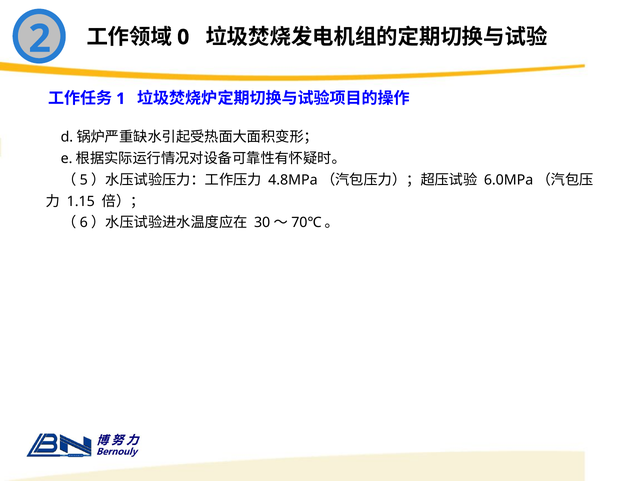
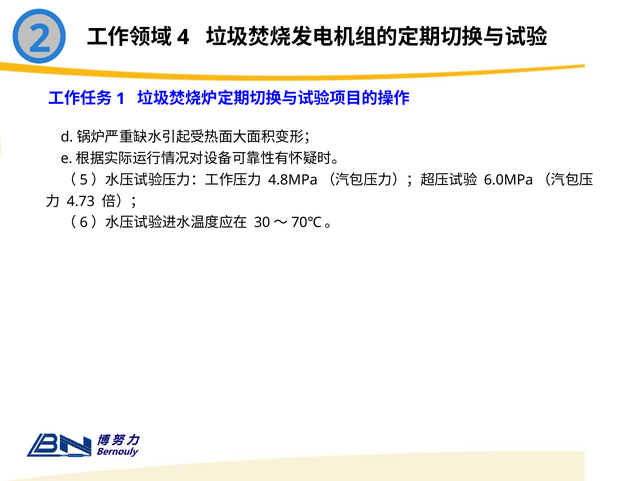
0: 0 -> 4 (183, 37)
1.15: 1.15 -> 4.73 (81, 201)
